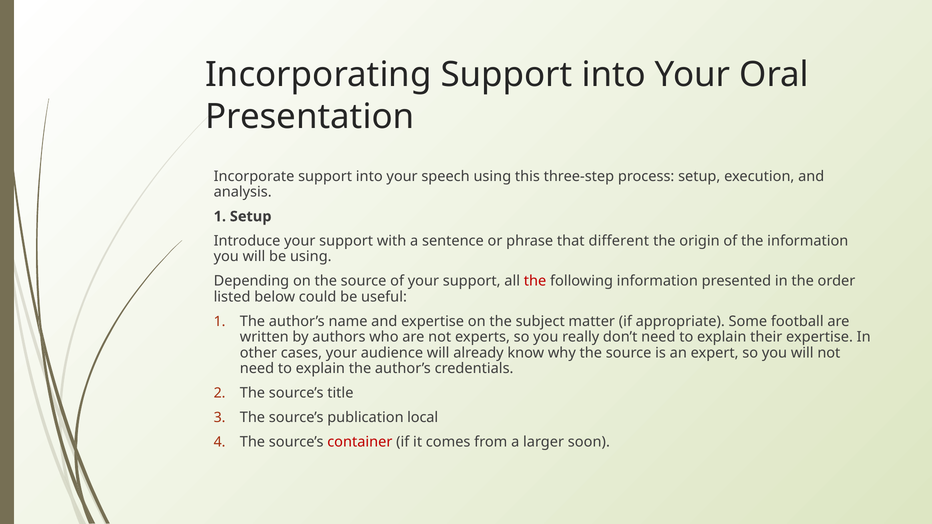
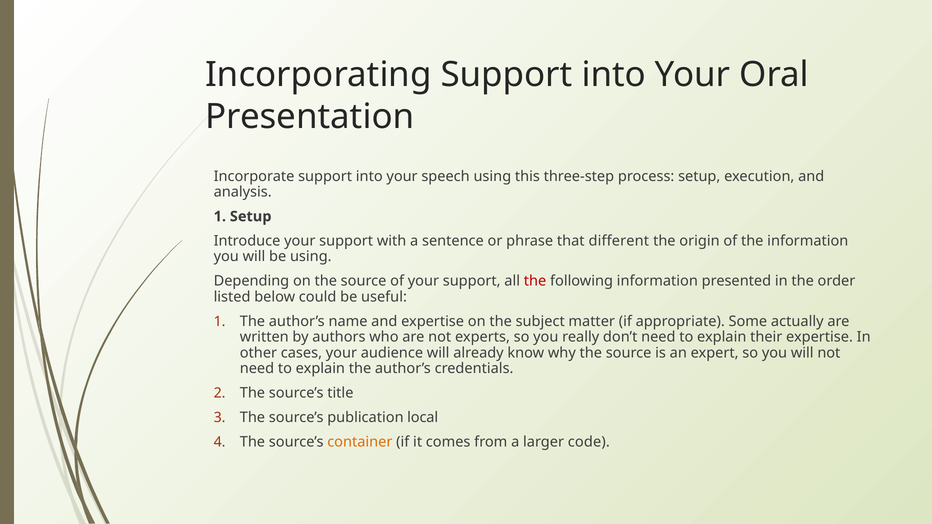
football: football -> actually (797, 321)
container colour: red -> orange (360, 442)
soon: soon -> code (589, 442)
